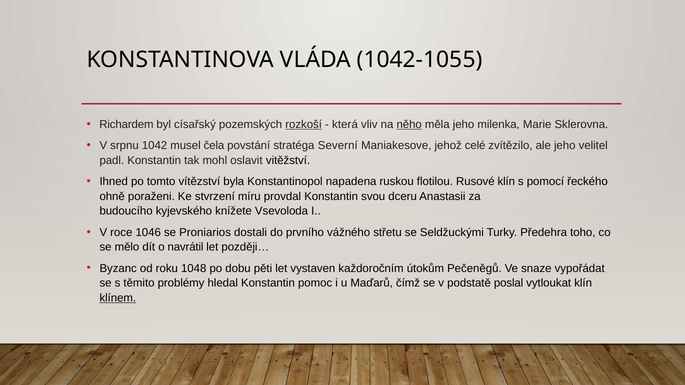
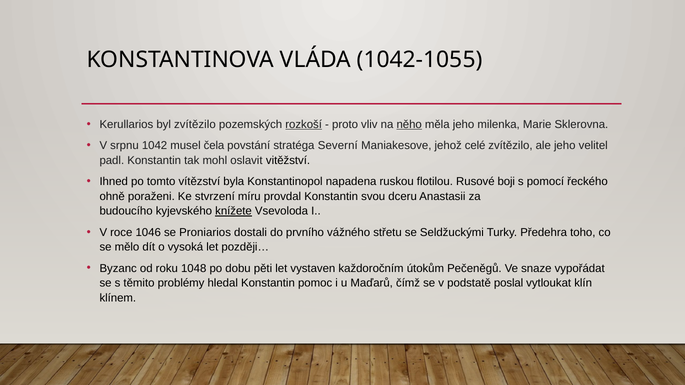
Richardem: Richardem -> Kerullarios (126, 125)
byl císařský: císařský -> zvítězilo (195, 125)
která: která -> proto (345, 125)
Rusové klín: klín -> boji (506, 182)
knížete underline: none -> present (234, 211)
navrátil: navrátil -> vysoká (185, 247)
klínem underline: present -> none (118, 298)
